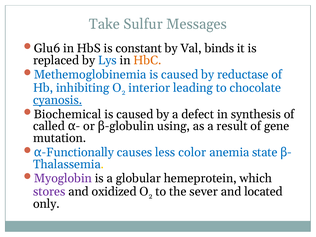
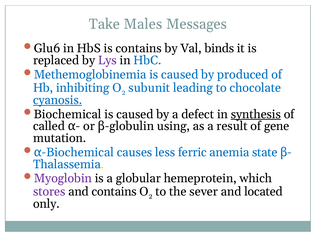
Sulfur: Sulfur -> Males (143, 24)
is constant: constant -> contains (139, 48)
Lys colour: blue -> purple (107, 60)
HbC colour: orange -> blue (148, 60)
reductase: reductase -> produced (243, 75)
interior: interior -> subunit (149, 88)
synthesis underline: none -> present (256, 114)
Functionally: Functionally -> Biochemical (78, 152)
color: color -> ferric (192, 152)
and oxidized: oxidized -> contains (114, 192)
